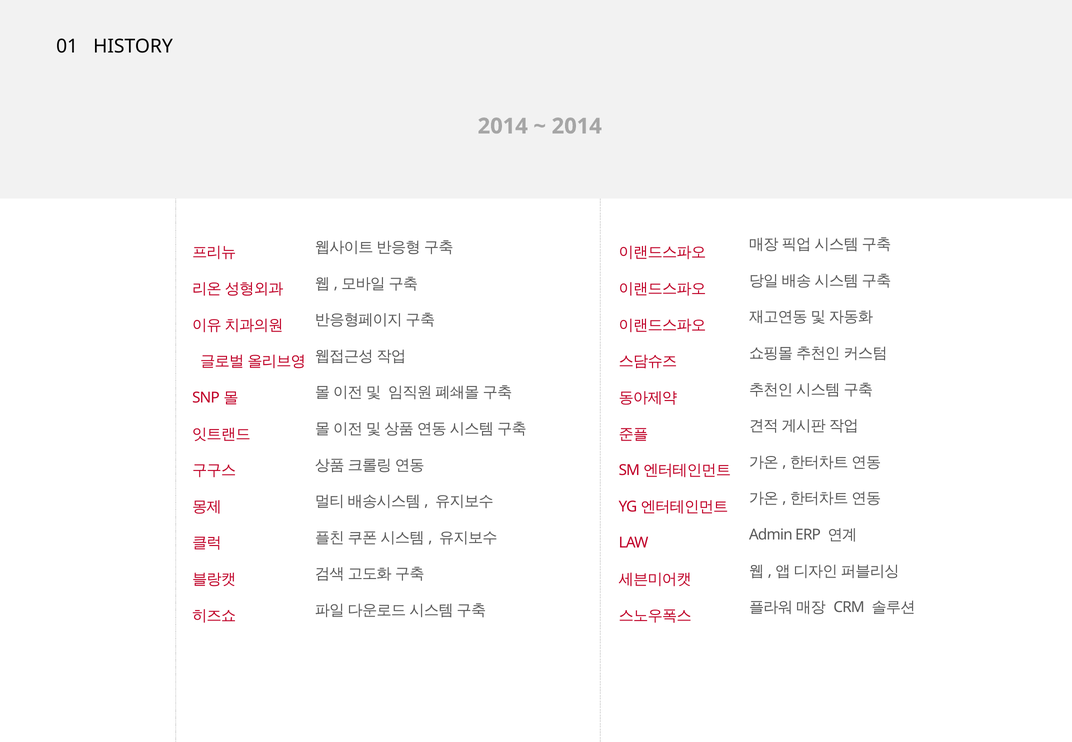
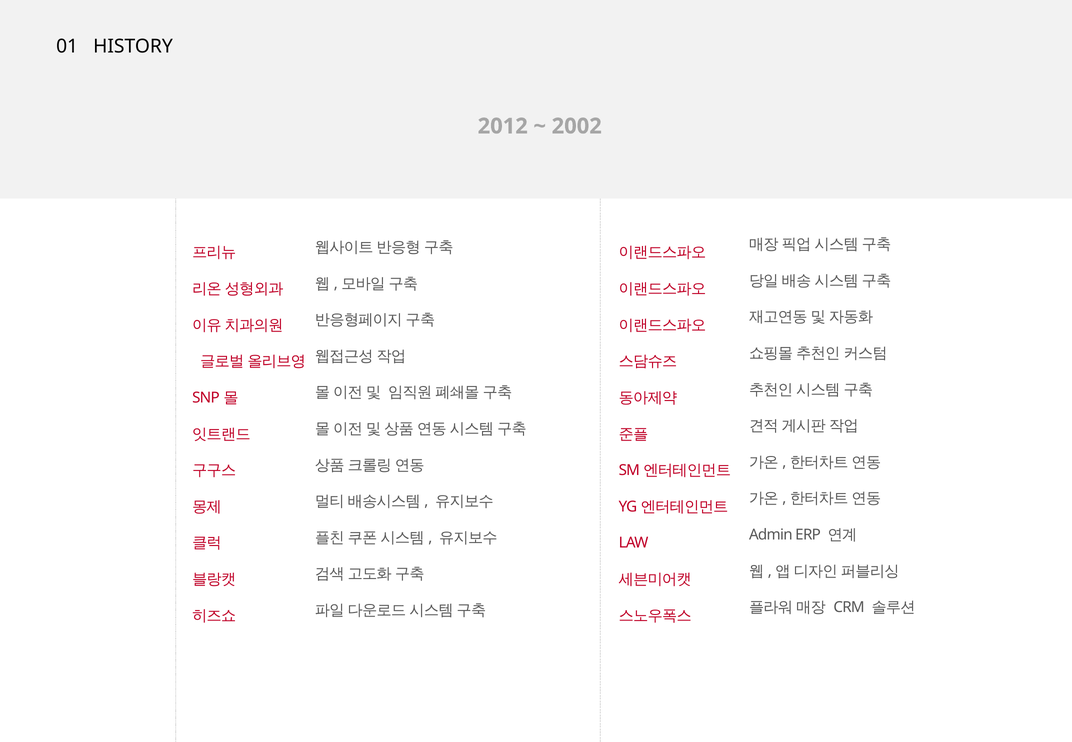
2014: 2014 -> 2012 (503, 126)
2014: 2014 -> 2002 (577, 126)
